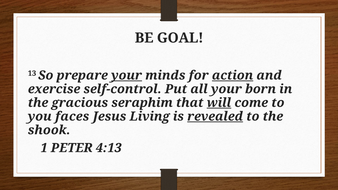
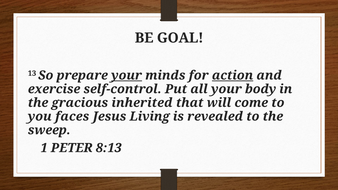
born: born -> body (261, 89)
seraphim: seraphim -> inherited (142, 103)
will underline: present -> none (219, 103)
revealed underline: present -> none (215, 116)
shook: shook -> sweep (49, 130)
4:13: 4:13 -> 8:13 (109, 148)
